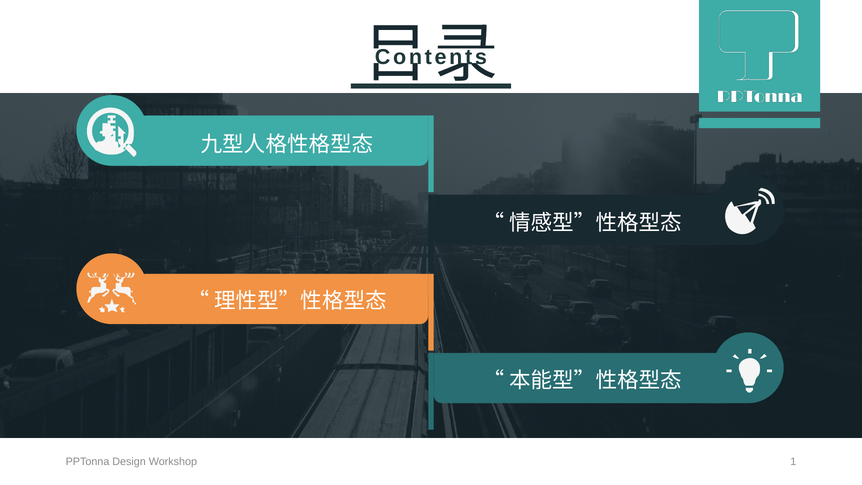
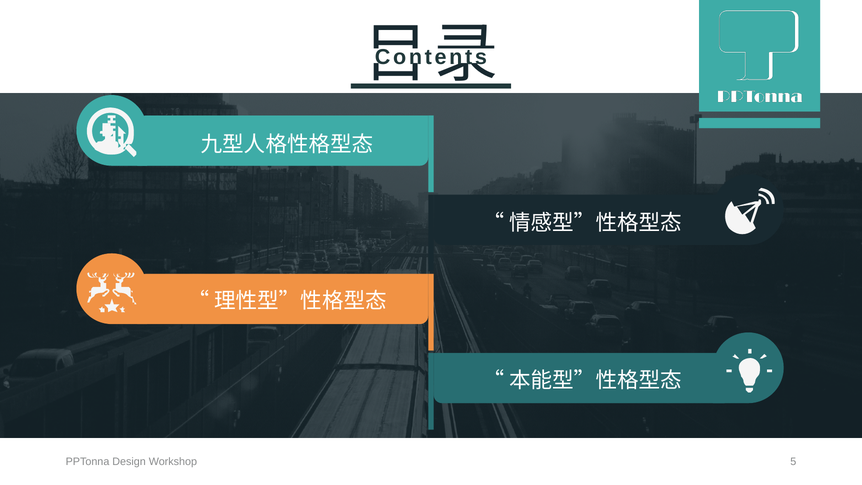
1: 1 -> 5 (793, 461)
